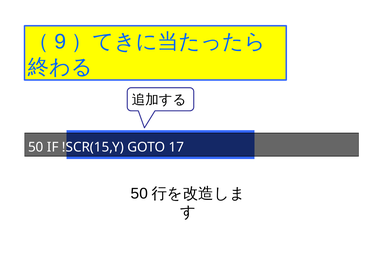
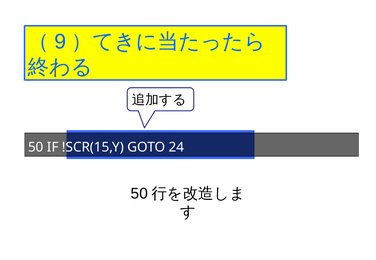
17: 17 -> 24 (176, 147)
